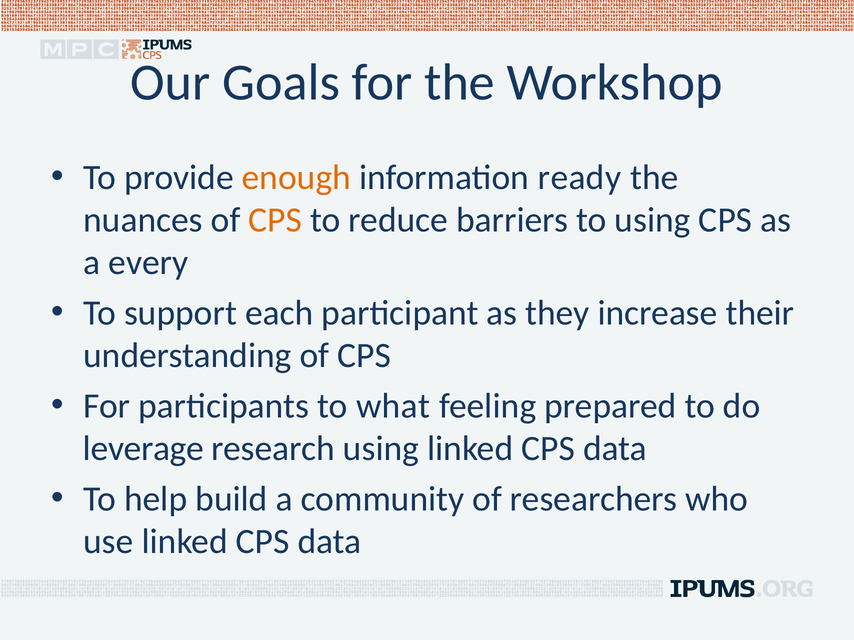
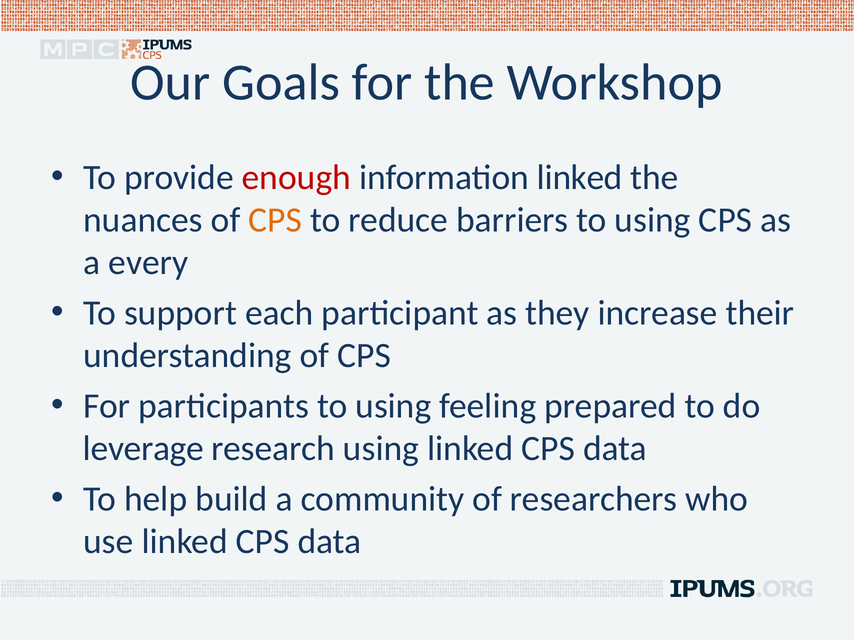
enough colour: orange -> red (296, 178)
information ready: ready -> linked (580, 178)
participants to what: what -> using (393, 406)
